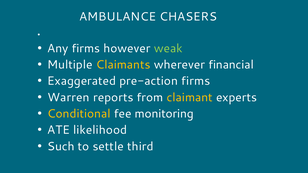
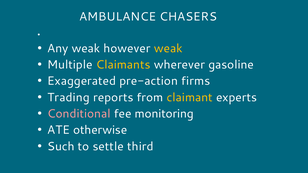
Any firms: firms -> weak (86, 48)
weak colour: light green -> yellow (168, 48)
financial: financial -> gasoline (231, 65)
Warren: Warren -> Trading (69, 97)
Conditional colour: yellow -> pink (79, 114)
likelihood: likelihood -> otherwise (100, 130)
